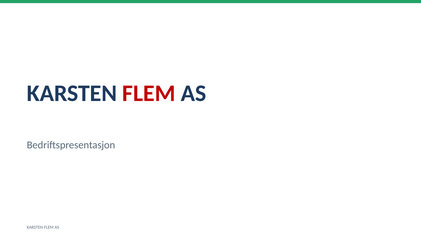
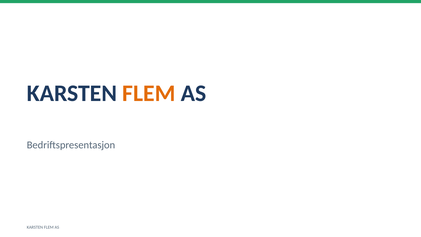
FLEM colour: red -> orange (149, 93)
